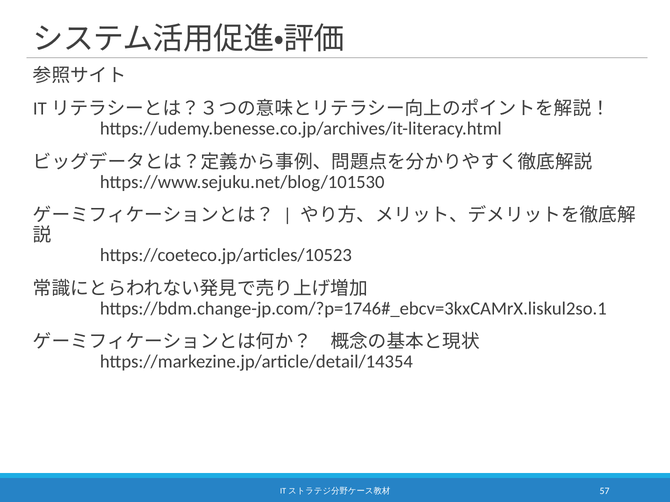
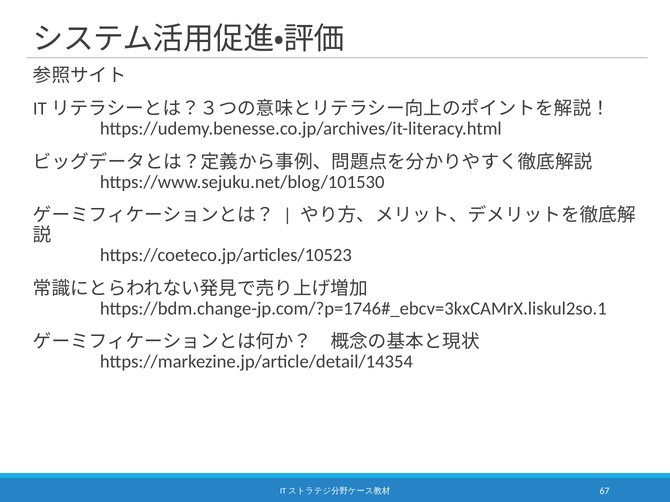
57: 57 -> 67 (605, 491)
